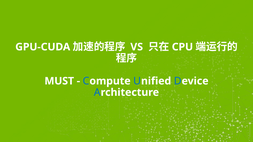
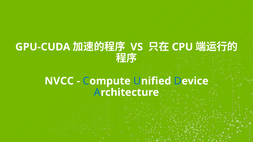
MUST: MUST -> NVCC (59, 81)
